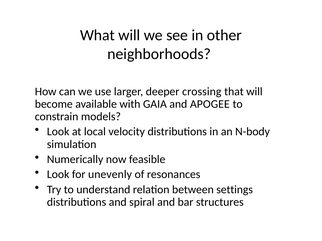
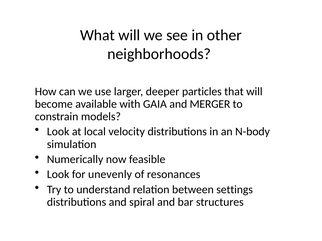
crossing: crossing -> particles (202, 92)
APOGEE: APOGEE -> MERGER (210, 104)
